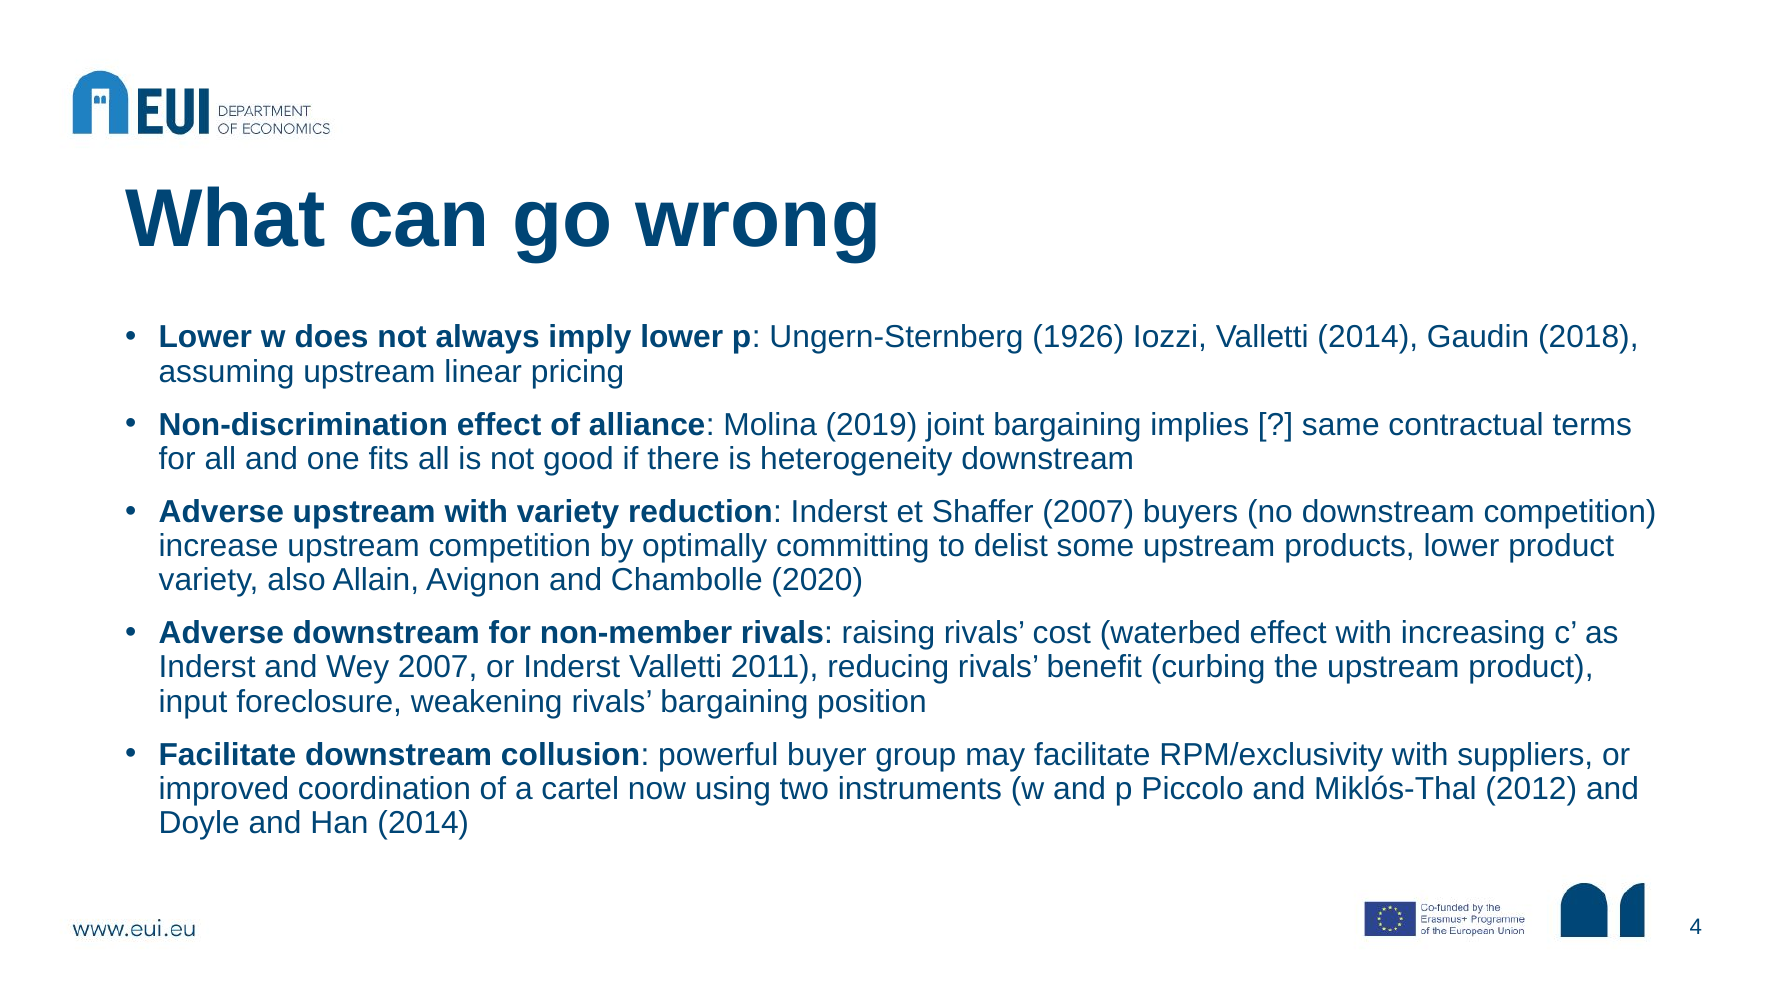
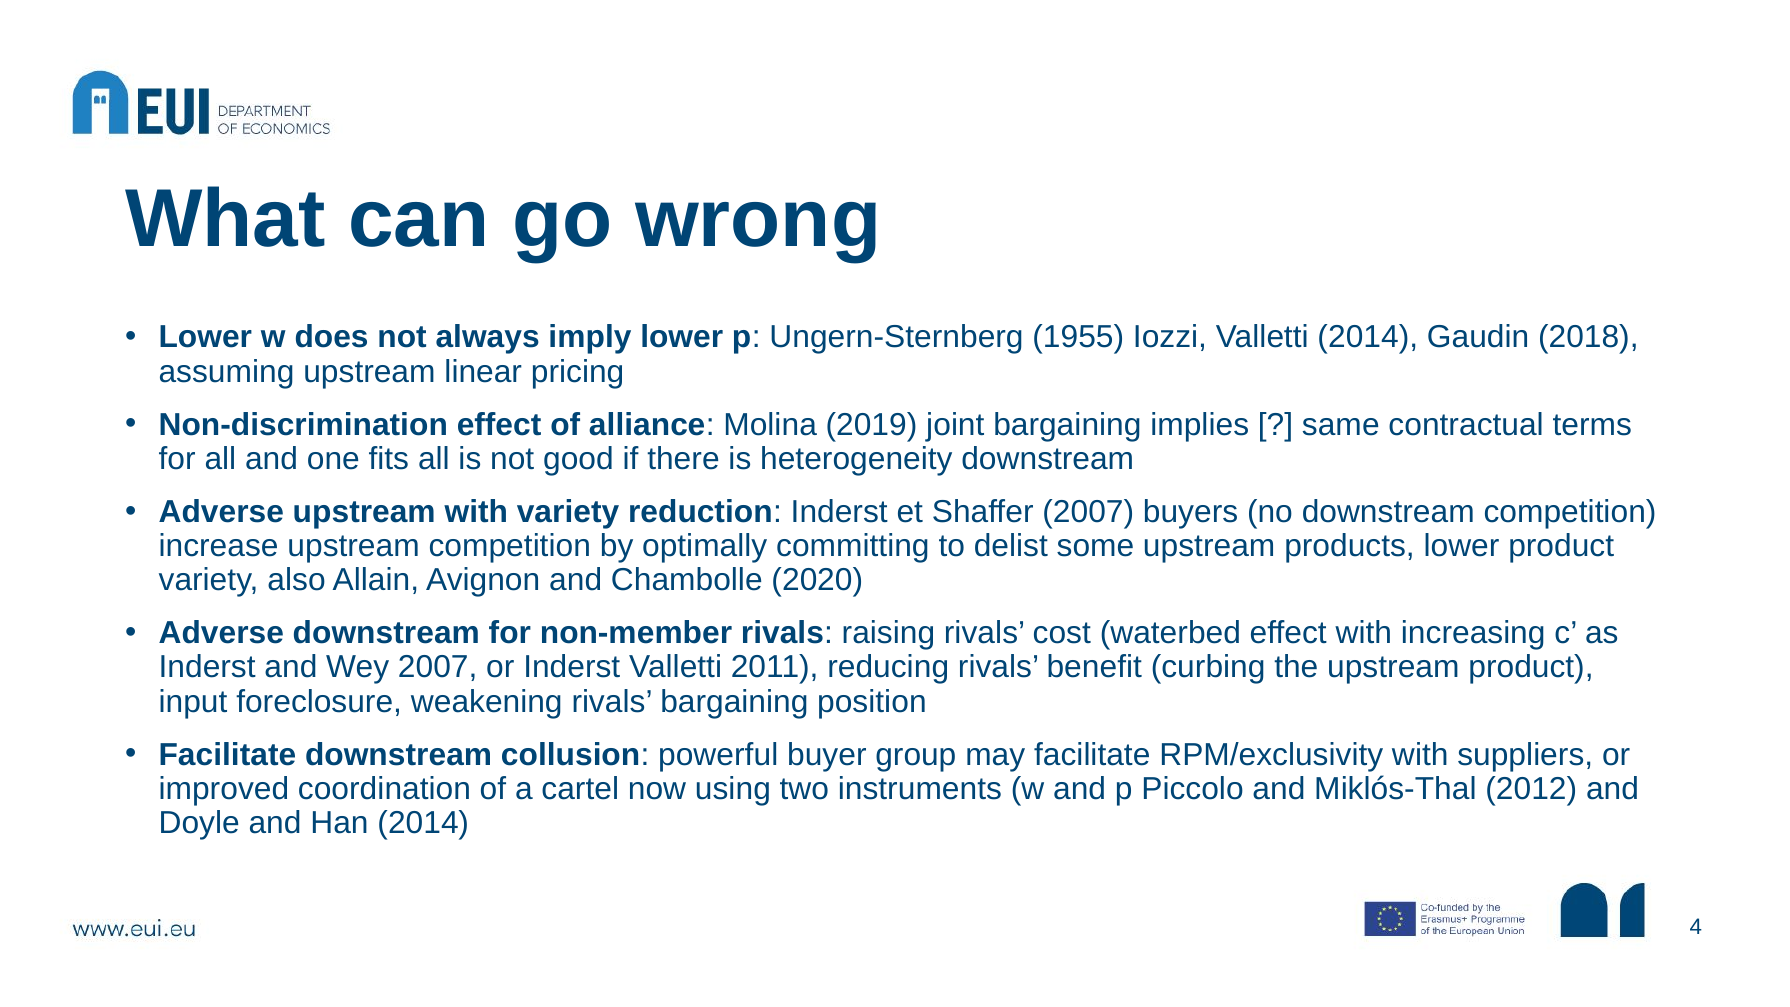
1926: 1926 -> 1955 (1078, 337)
